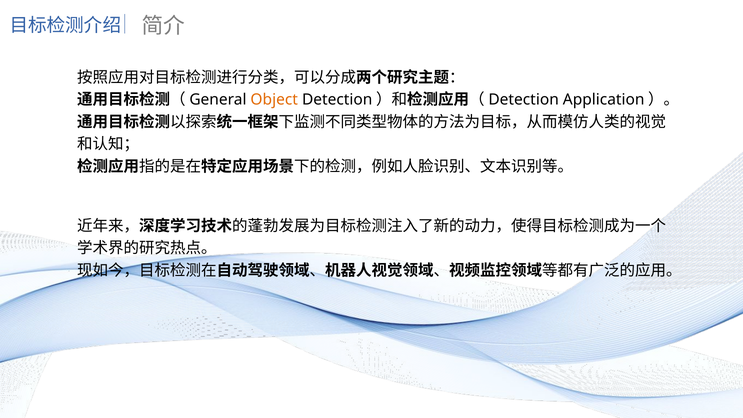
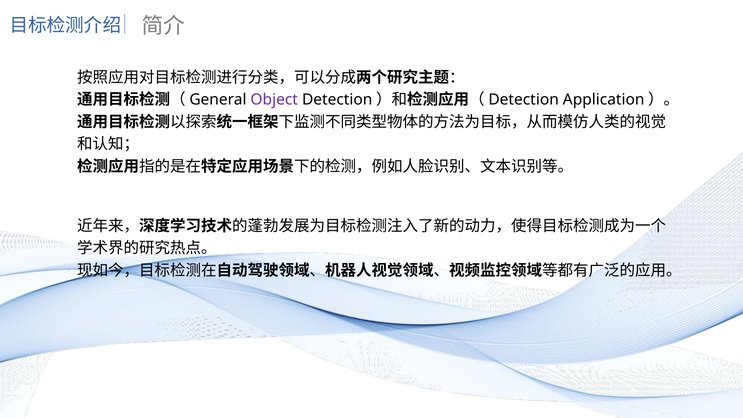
Object colour: orange -> purple (274, 100)
